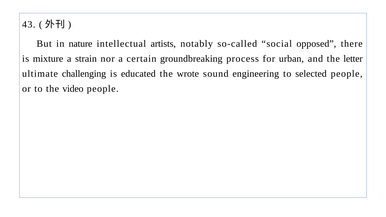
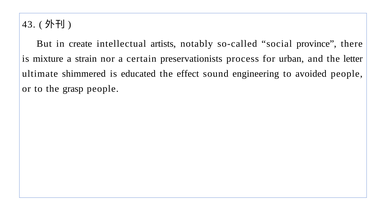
nature: nature -> create (80, 44)
opposed: opposed -> province (316, 44)
groundbreaking: groundbreaking -> preservationists (191, 59)
challenging: challenging -> shimmered (84, 74)
wrote: wrote -> effect (188, 74)
selected: selected -> avoided (311, 74)
video: video -> grasp (73, 89)
